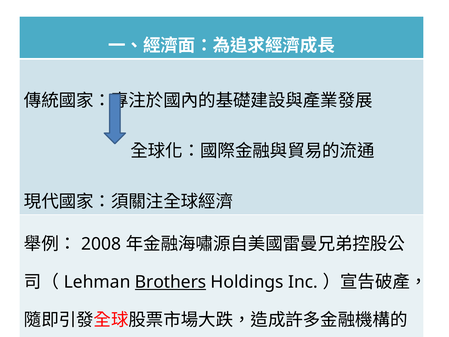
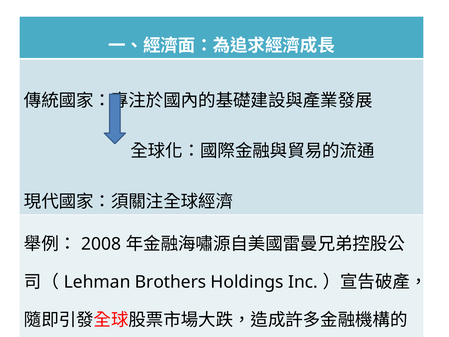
Brothers underline: present -> none (171, 282)
